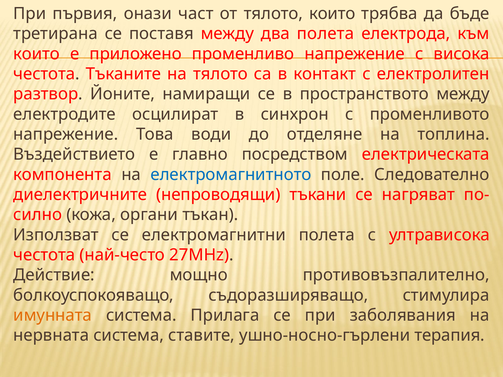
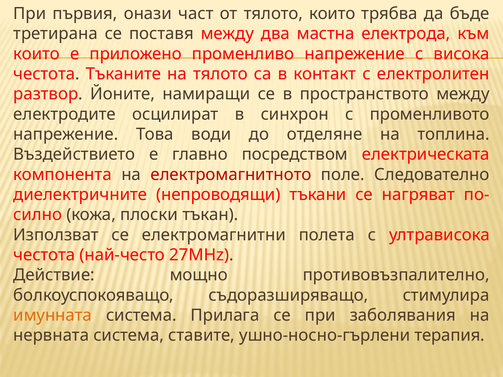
два полета: полета -> мастна (326, 34)
електромагнитното colour: blue -> red (231, 175)
органи: органи -> плоски (149, 215)
